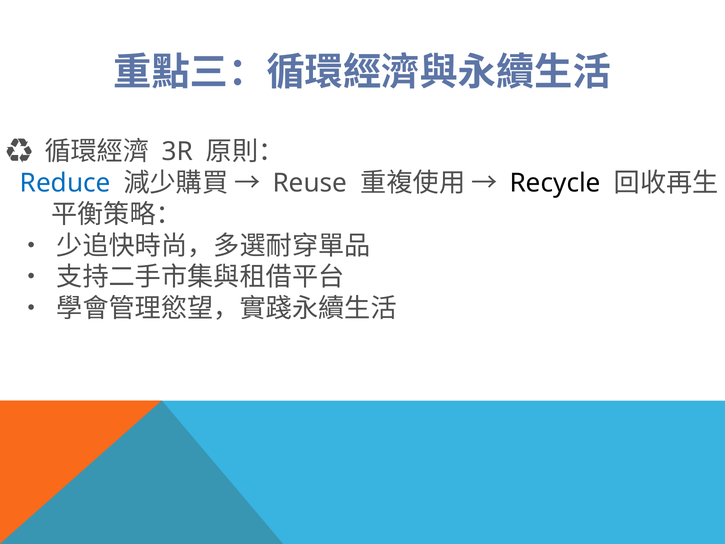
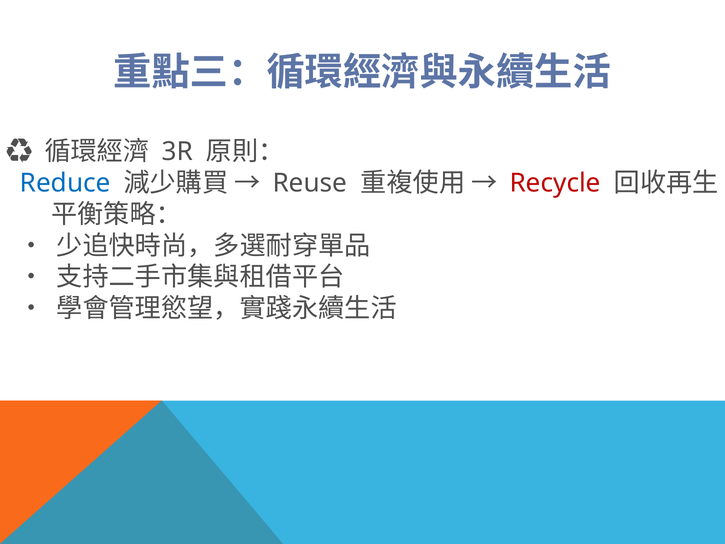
Recycle colour: black -> red (555, 183)
